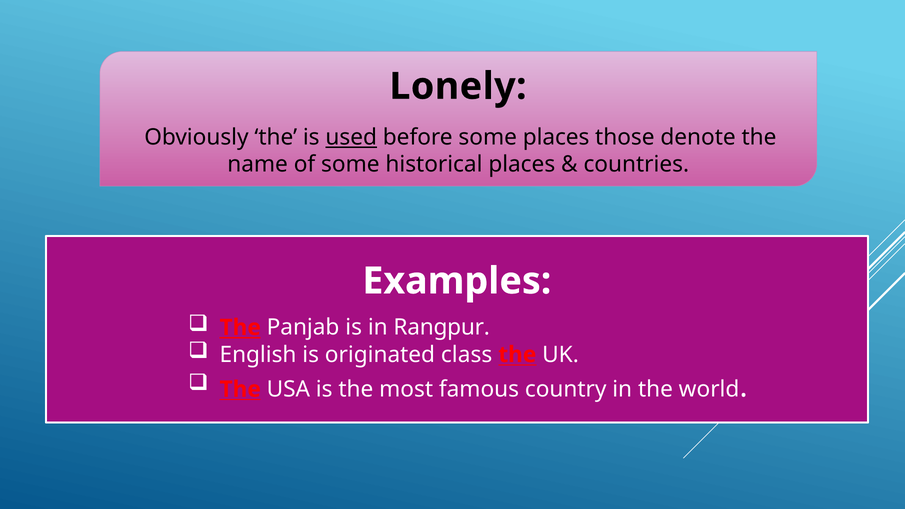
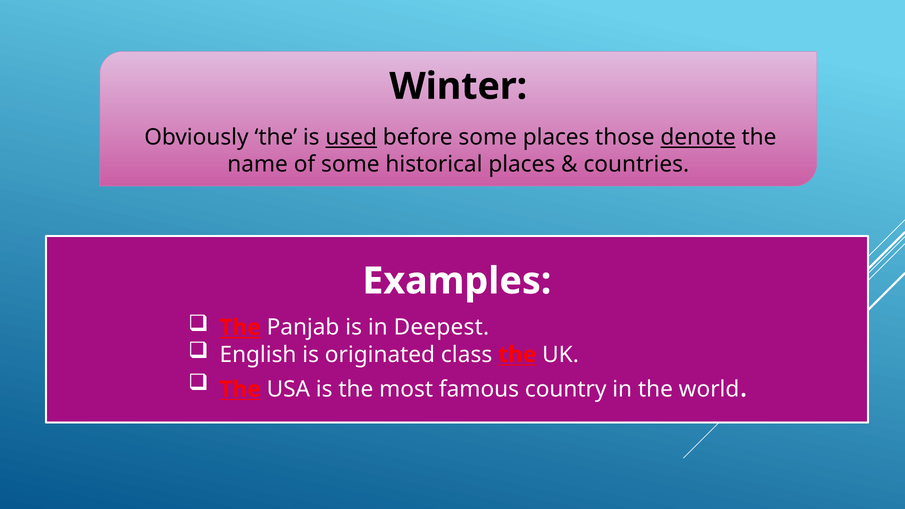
Lonely: Lonely -> Winter (458, 86)
denote underline: none -> present (698, 137)
Rangpur: Rangpur -> Deepest (441, 327)
